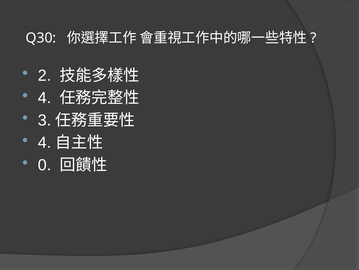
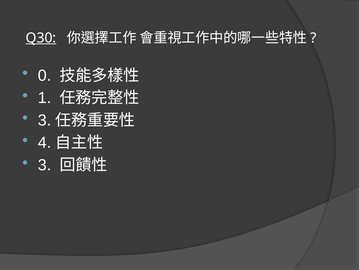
Q30 underline: none -> present (41, 38)
2: 2 -> 0 (45, 75)
4: 4 -> 1 (45, 98)
0: 0 -> 3 (45, 165)
